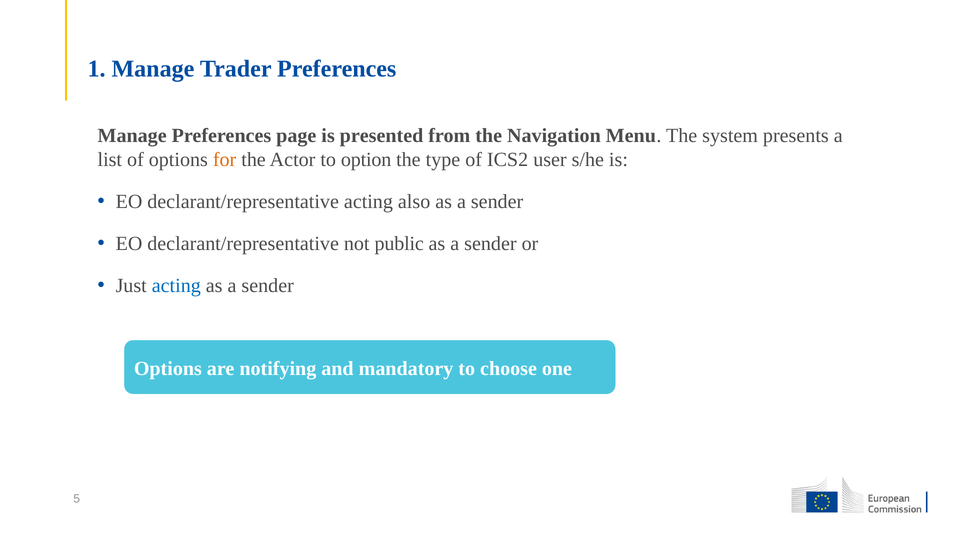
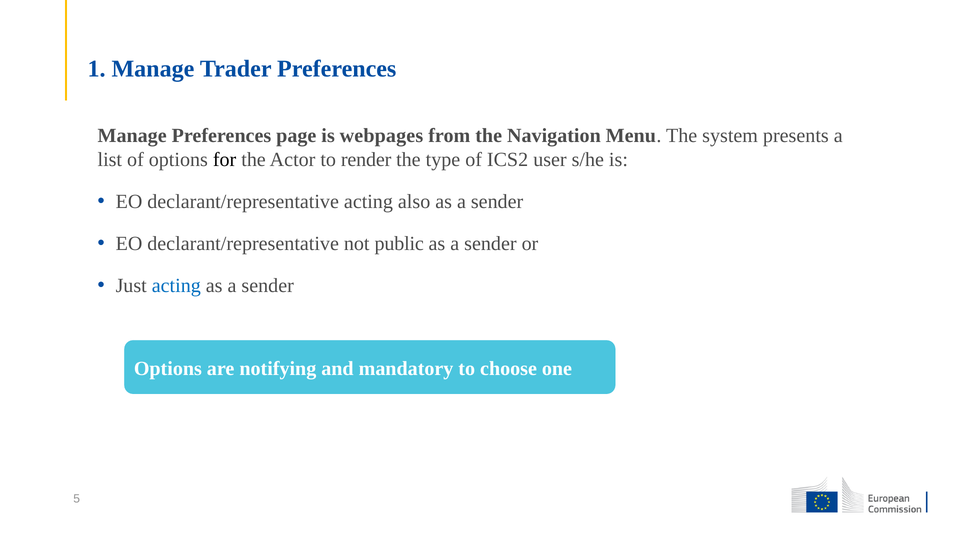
presented: presented -> webpages (381, 135)
for colour: orange -> black (225, 160)
option: option -> render (366, 160)
